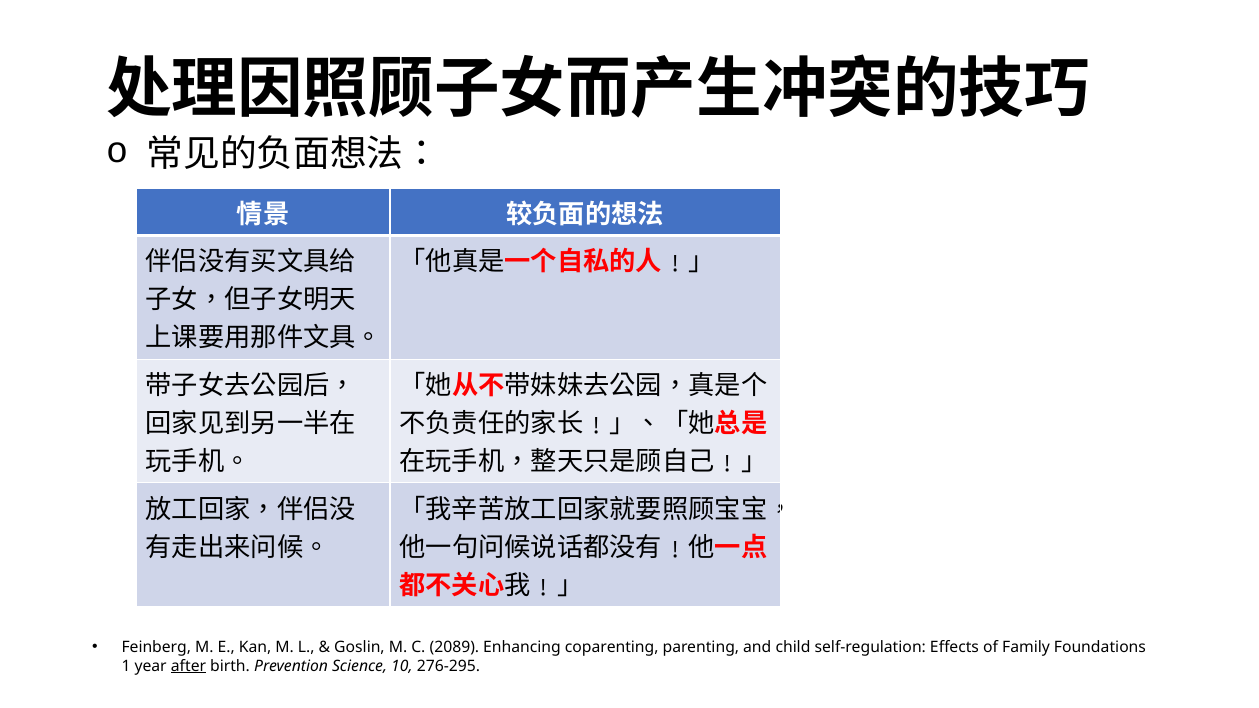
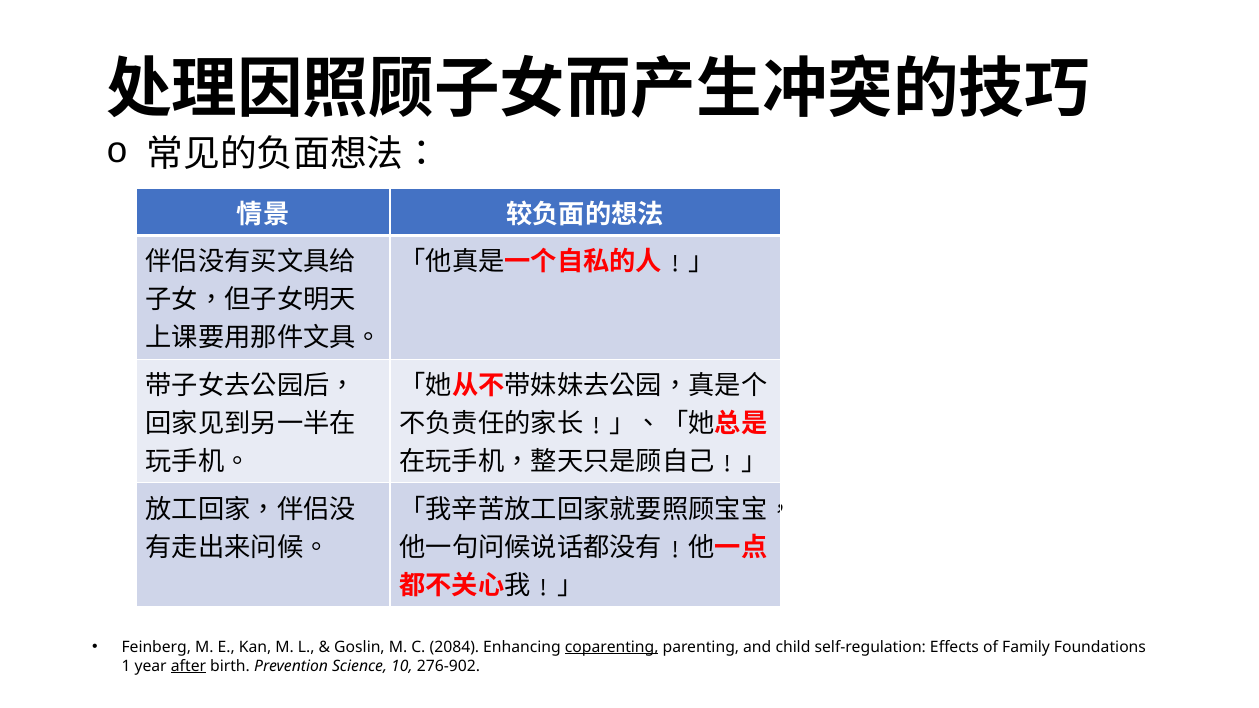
2089: 2089 -> 2084 (454, 647)
coparenting underline: none -> present (612, 647)
276-295: 276-295 -> 276-902 (449, 666)
